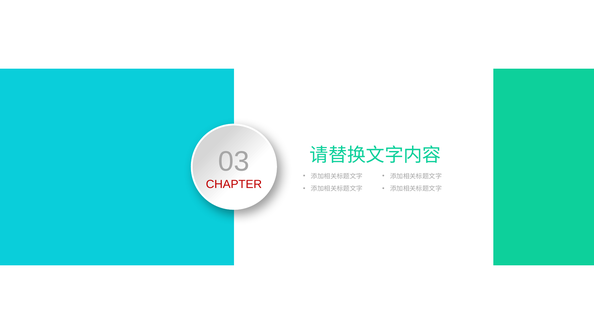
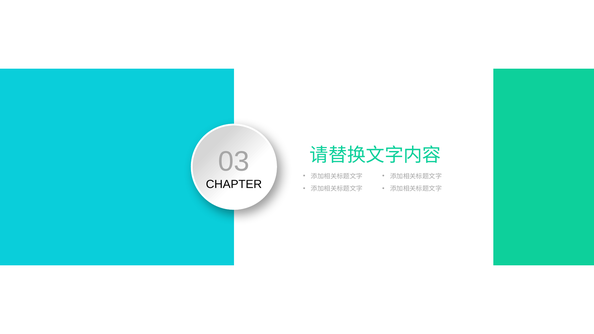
CHAPTER colour: red -> black (234, 185)
